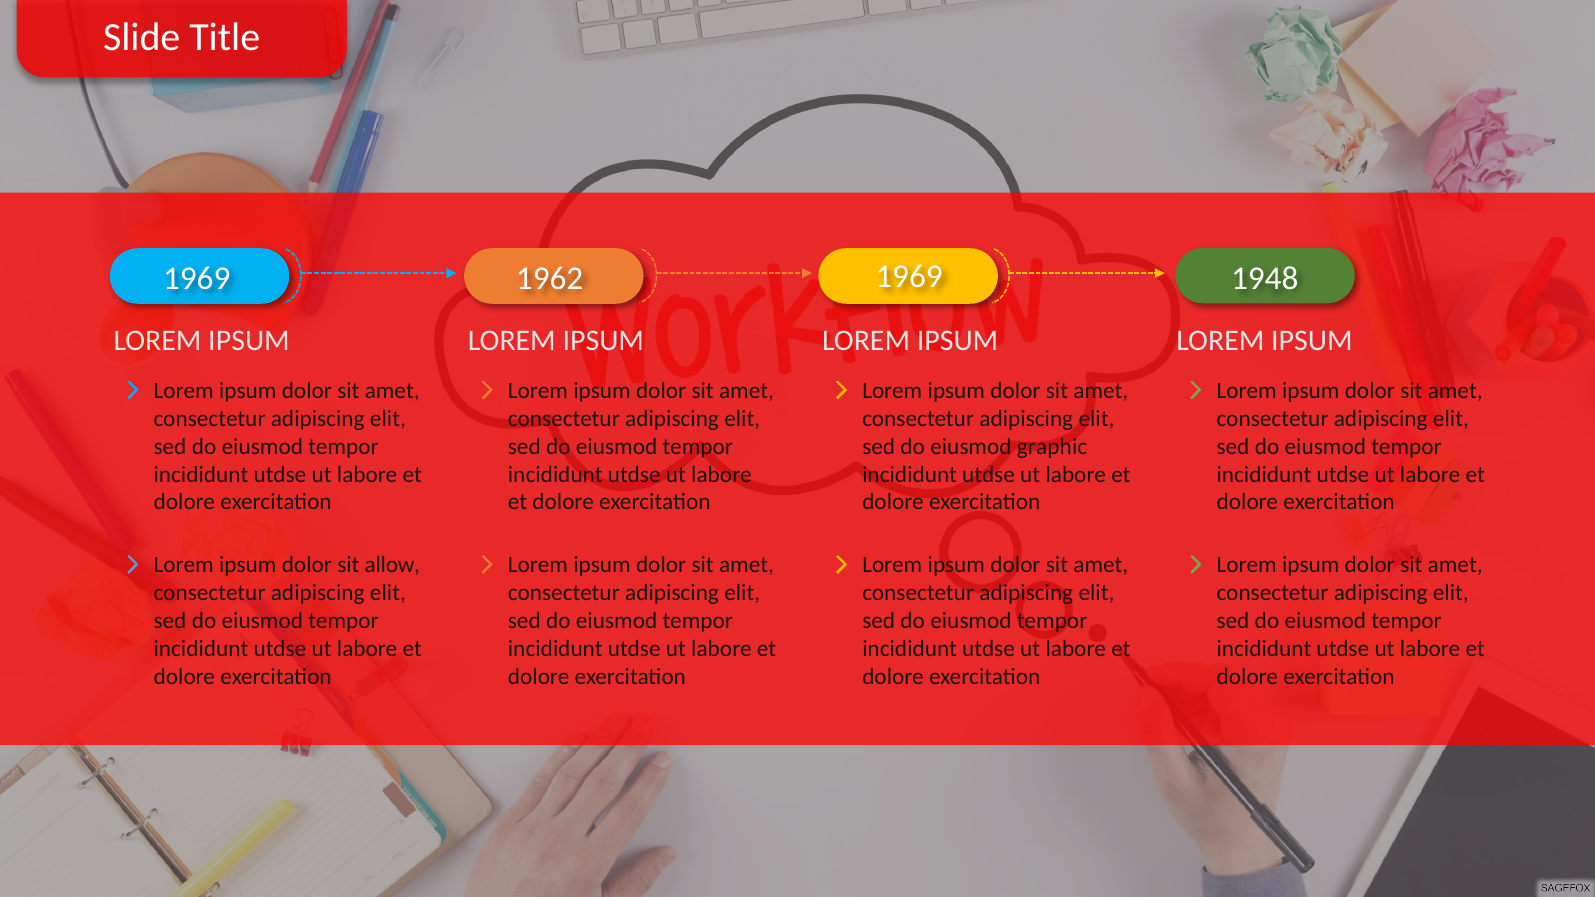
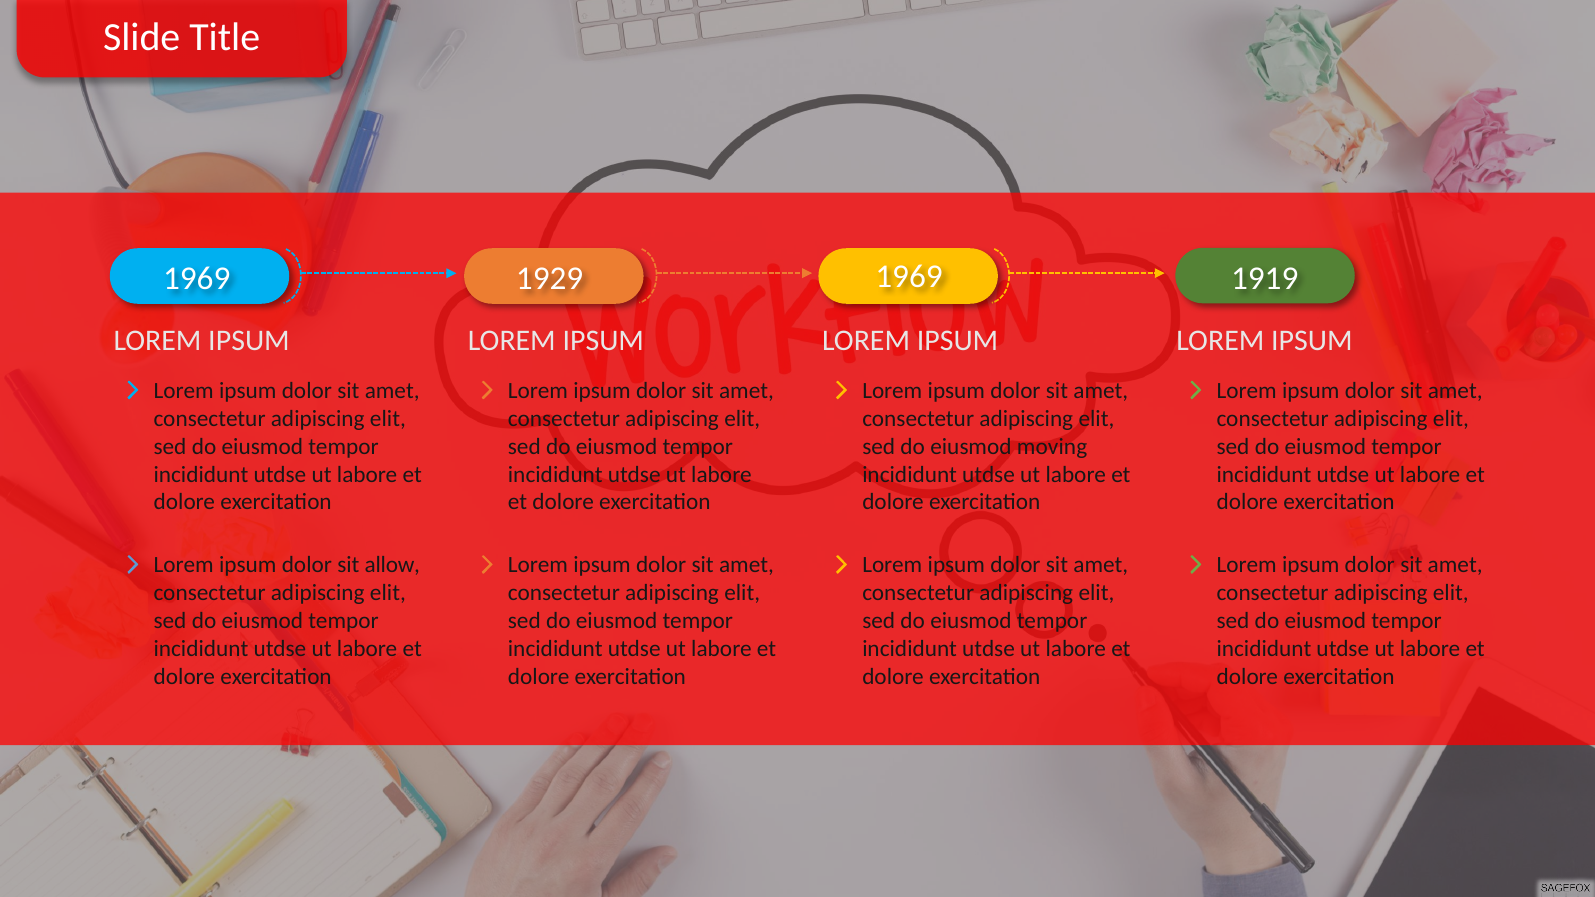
1962: 1962 -> 1929 (550, 278)
1948: 1948 -> 1919 (1265, 278)
graphic: graphic -> moving (1052, 447)
